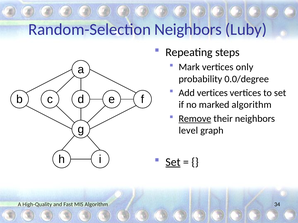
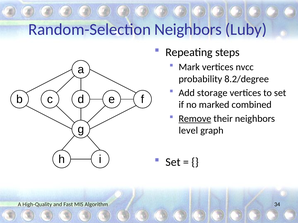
only: only -> nvcc (245, 67)
0.0/degree: 0.0/degree -> 8.2/degree (247, 79)
Add vertices: vertices -> storage (212, 93)
marked algorithm: algorithm -> combined (252, 105)
Set underline: present -> none (173, 162)
